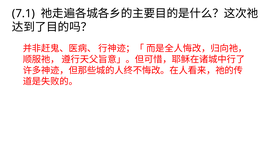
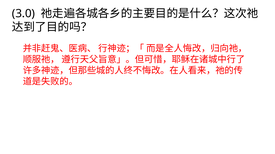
7.1: 7.1 -> 3.0 (23, 14)
